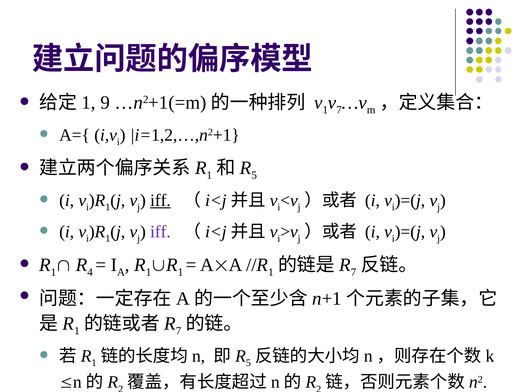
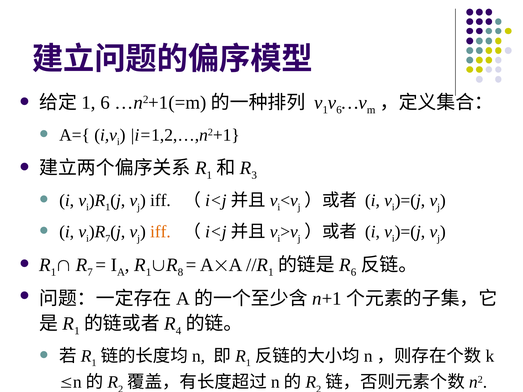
9: 9 -> 6 (105, 103)
7: 7 -> 6 (339, 110)
5: 5 -> 3 (254, 175)
iff underline: present -> none (160, 201)
1: 1 -> 7 (108, 239)
iff colour: purple -> orange (160, 232)
4: 4 -> 7 (90, 272)
1: 1 -> 8 (180, 272)
7: 7 -> 6 (354, 272)
7: 7 -> 4 (179, 331)
5: 5 -> 1 (248, 363)
